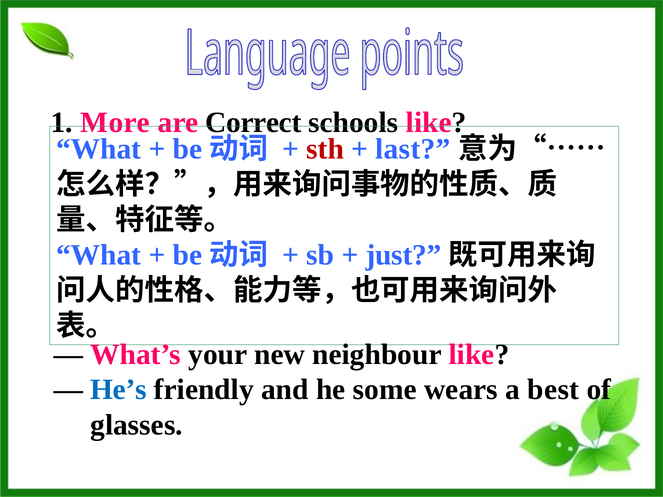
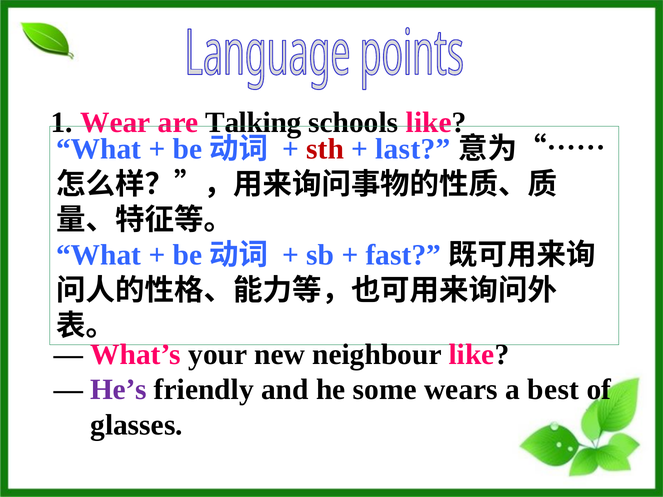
More: More -> Wear (115, 122)
Correct: Correct -> Talking (253, 122)
just: just -> fast (403, 255)
He’s colour: blue -> purple (119, 390)
